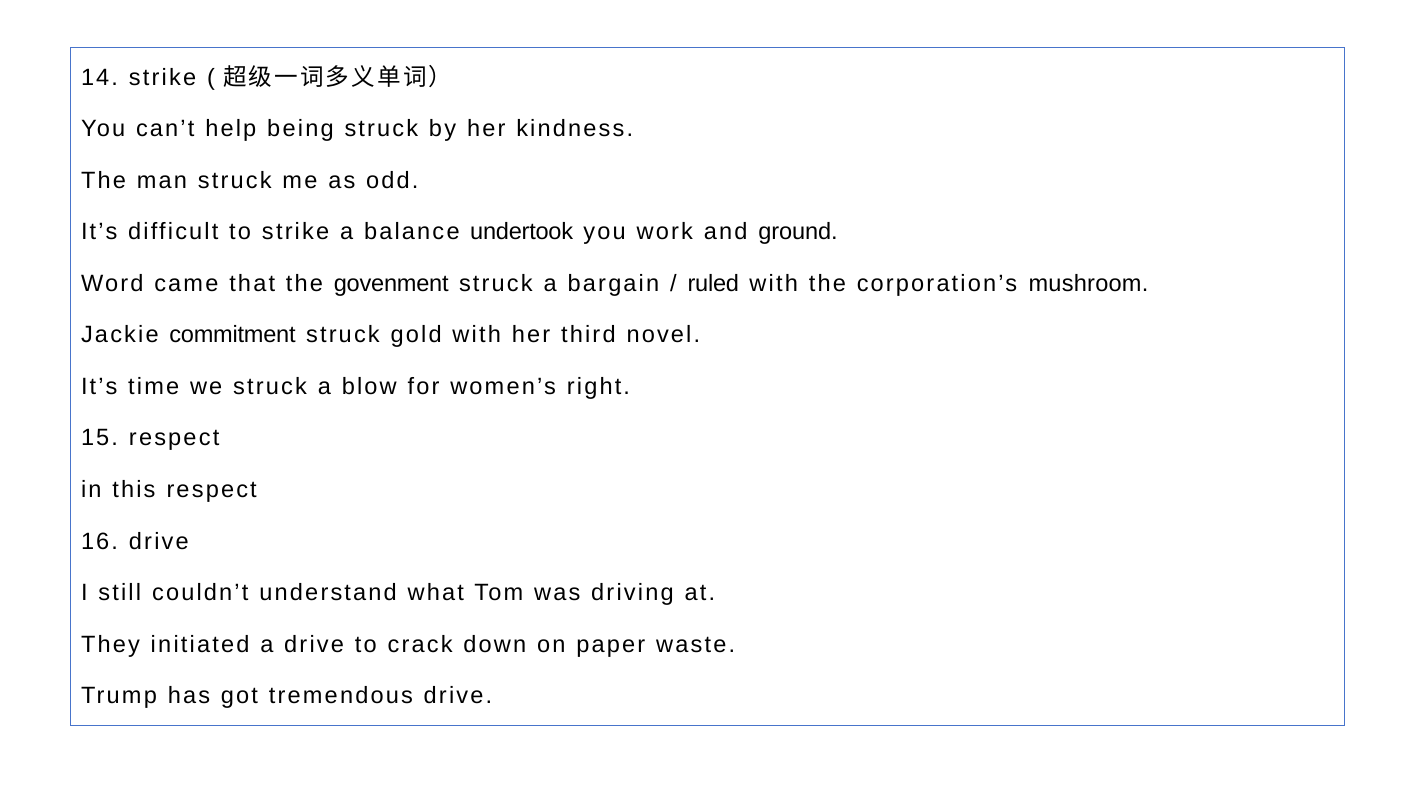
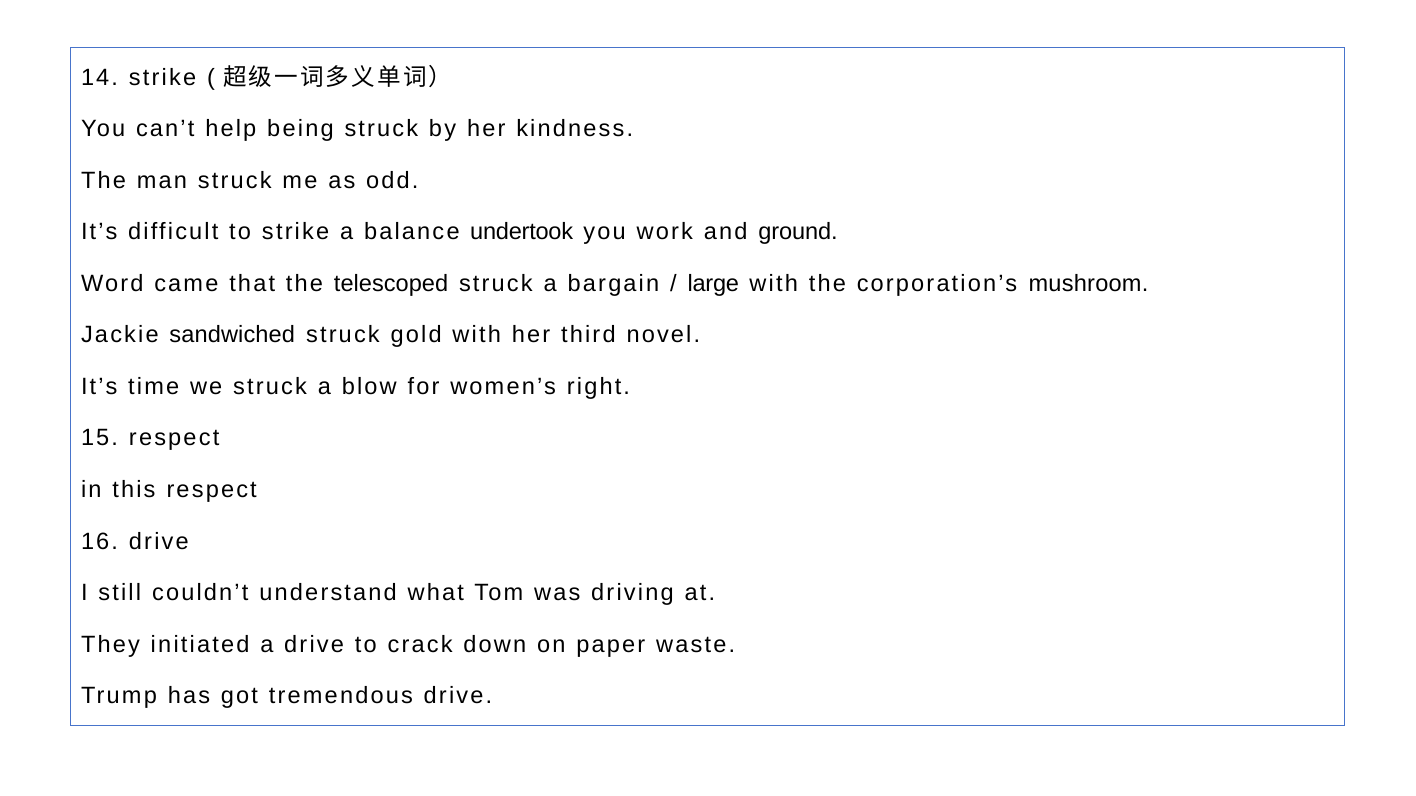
govenment: govenment -> telescoped (391, 284)
ruled: ruled -> large (713, 284)
commitment: commitment -> sandwiched (232, 335)
